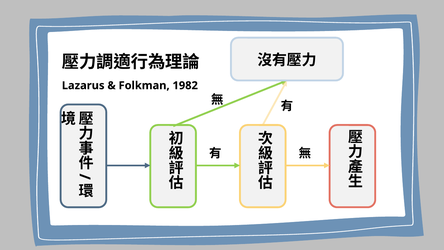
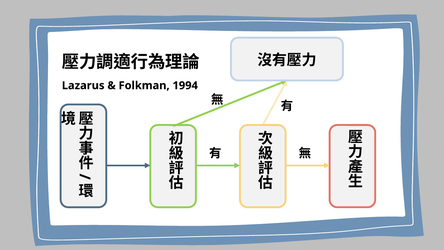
1982: 1982 -> 1994 (185, 85)
